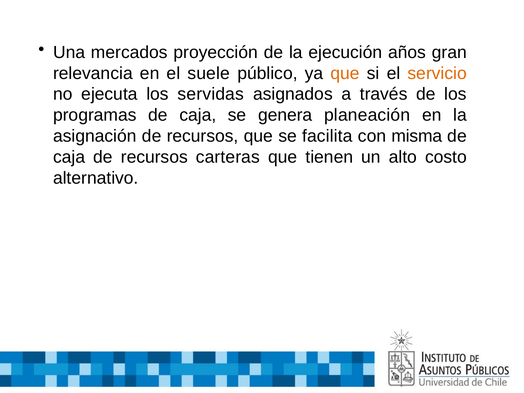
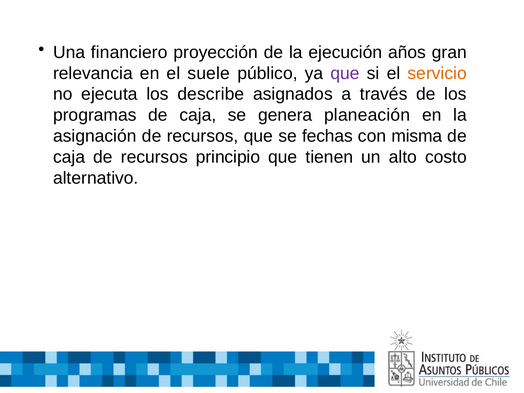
mercados: mercados -> financiero (129, 52)
que colour: orange -> purple (345, 73)
servidas: servidas -> describe (211, 94)
facilita: facilita -> fechas (327, 136)
carteras: carteras -> principio (228, 157)
